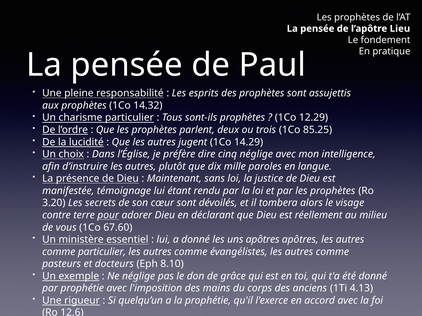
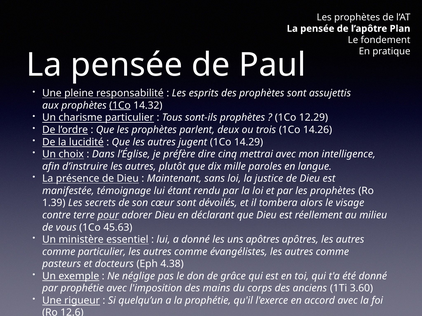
Lieu: Lieu -> Plan (400, 29)
1Co underline: none -> present (120, 106)
85.25: 85.25 -> 14.26 (318, 130)
cinq néglige: néglige -> mettrai (256, 154)
3.20: 3.20 -> 1.39 (54, 203)
67.60: 67.60 -> 45.63 (118, 228)
8.10: 8.10 -> 4.38 (172, 264)
4.13: 4.13 -> 3.60 (361, 289)
